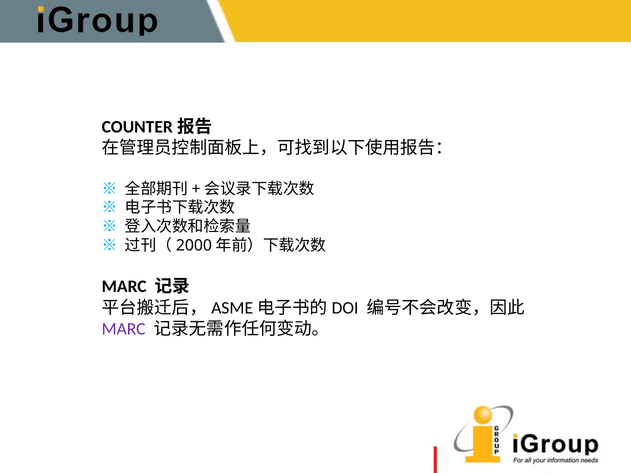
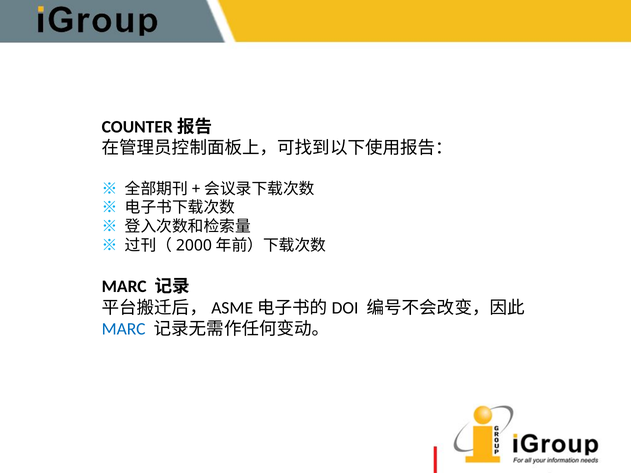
MARC colour: purple -> blue (124, 329)
